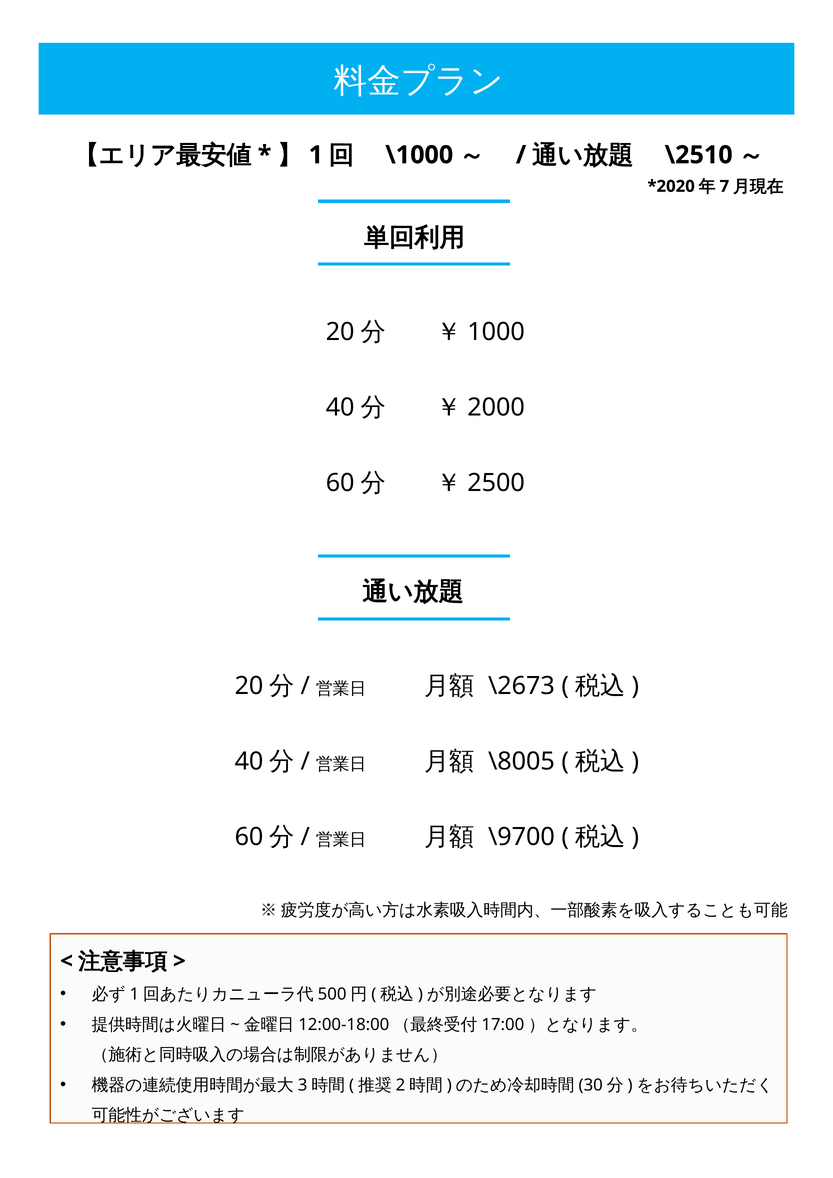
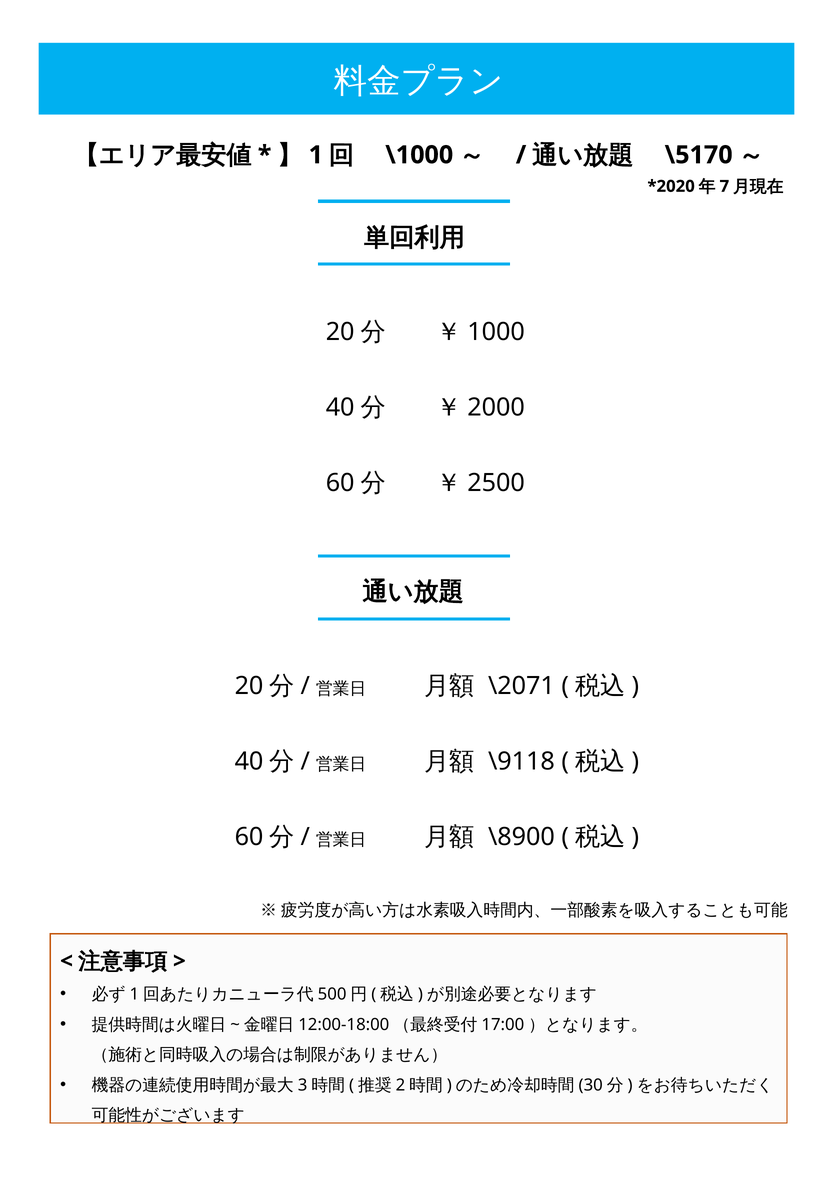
\2510: \2510 -> \5170 (699, 155)
\2673: \2673 -> \2071 (521, 686)
\8005: \8005 -> \9118 (521, 762)
\9700: \9700 -> \8900 (521, 837)
